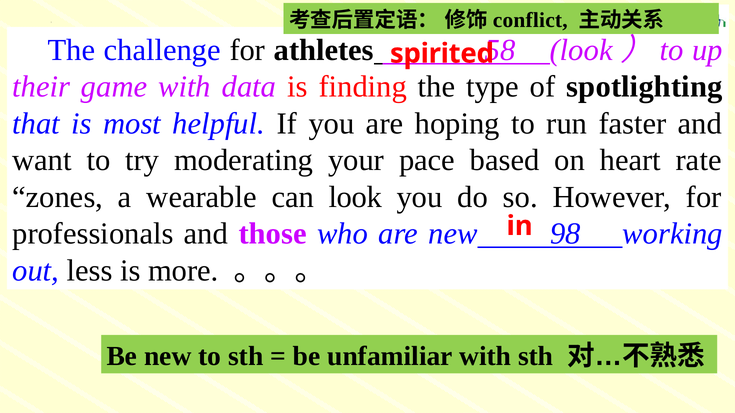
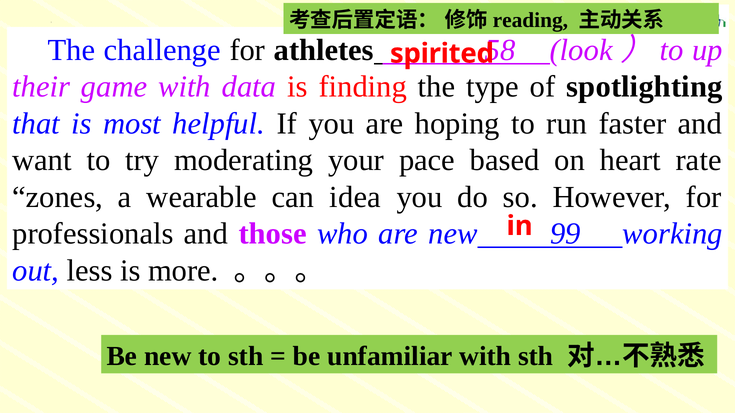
conflict: conflict -> reading (530, 20)
can look: look -> idea (355, 197)
98: 98 -> 99 (565, 234)
